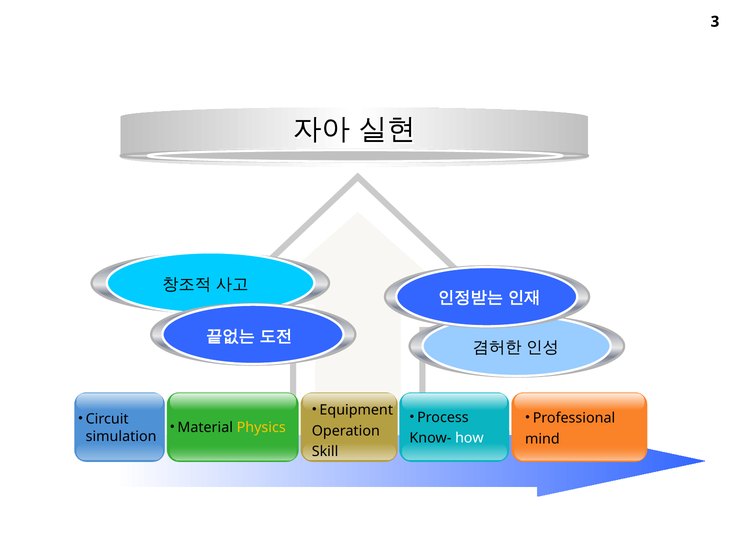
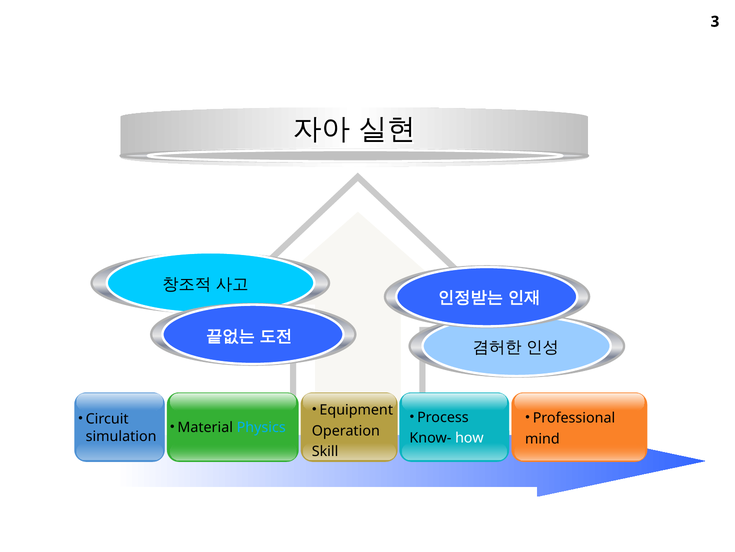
Physics colour: yellow -> light blue (261, 427)
